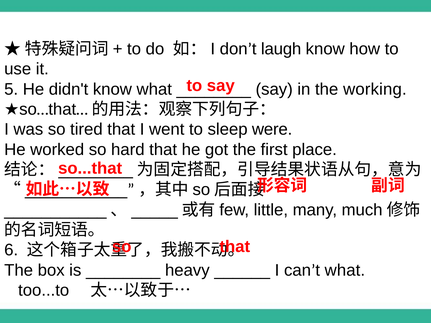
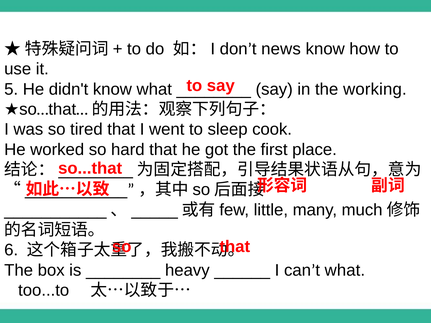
laugh: laugh -> news (281, 49)
were: were -> cook (272, 130)
